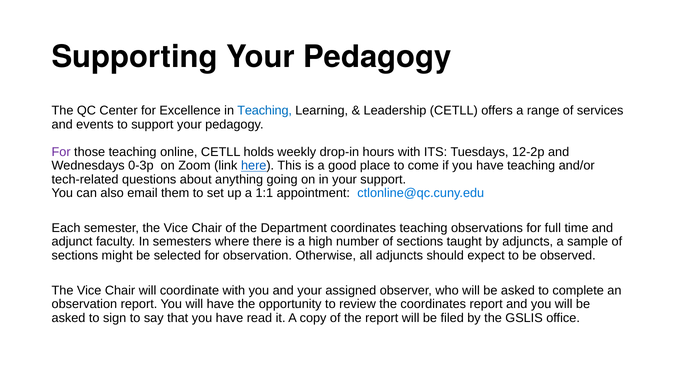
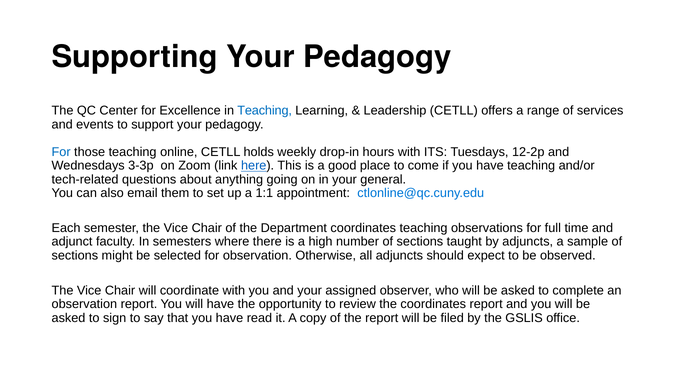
For colour: purple -> blue (61, 152)
0-3p: 0-3p -> 3-3p (141, 166)
your support: support -> general (383, 179)
